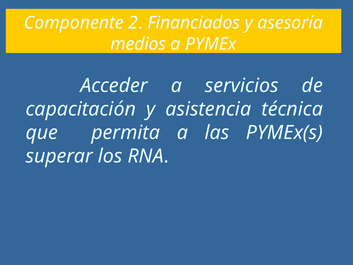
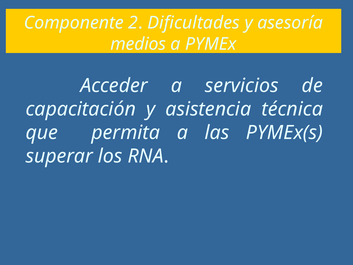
Financiados: Financiados -> Dificultades (194, 23)
